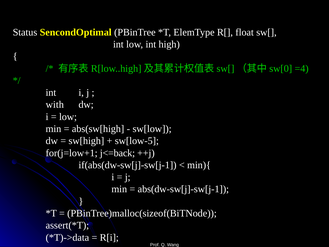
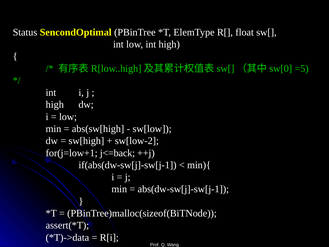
=4: =4 -> =5 (302, 68)
with: with -> high (55, 105)
sw[low-5: sw[low-5 -> sw[low-2 (137, 141)
